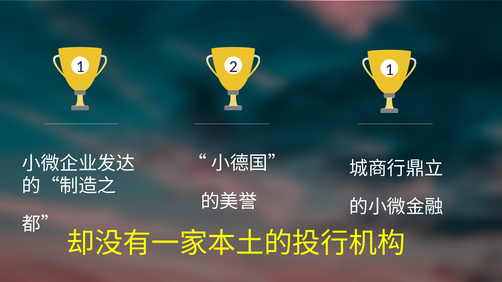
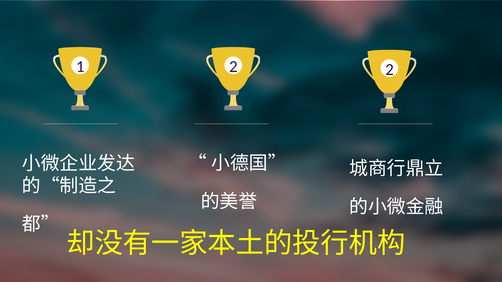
2 1: 1 -> 2 (390, 70)
